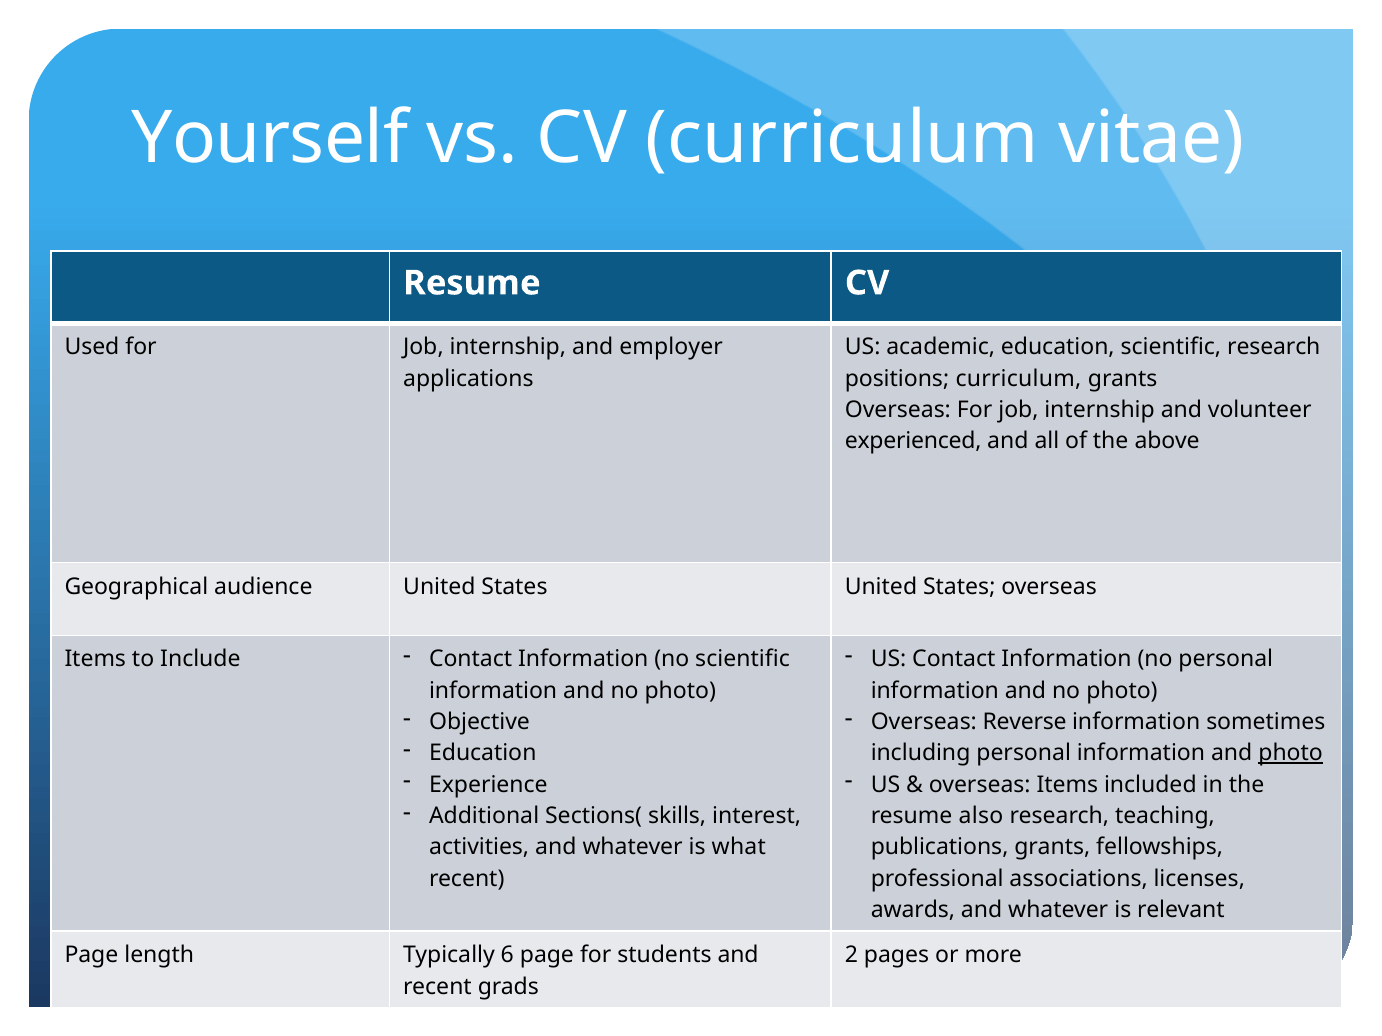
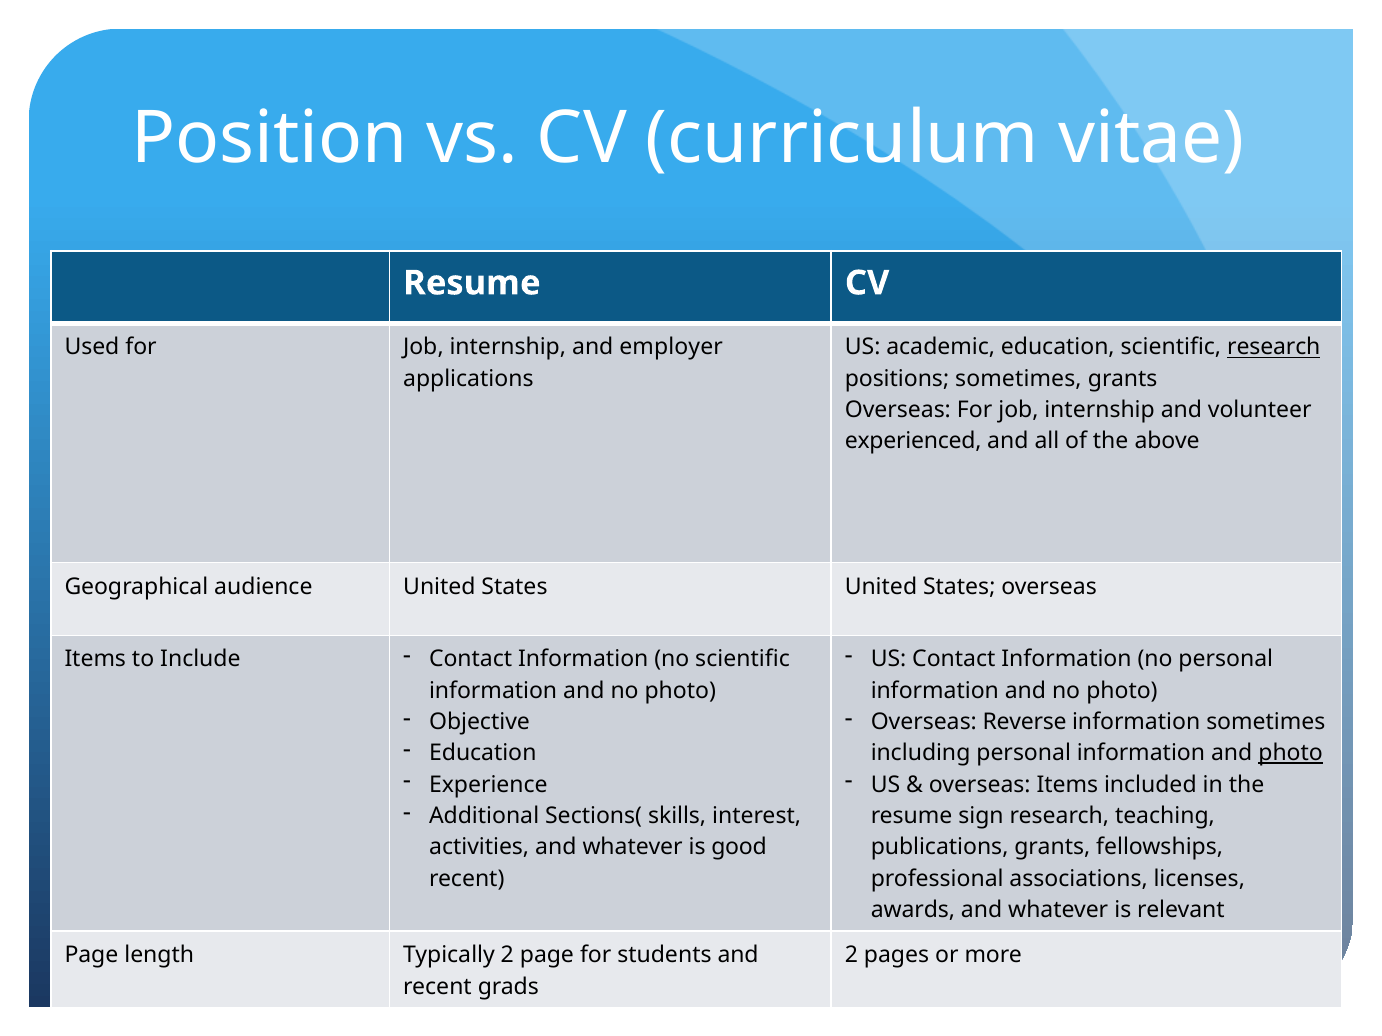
Yourself: Yourself -> Position (270, 138)
research underline: none -> present (1274, 348)
positions curriculum: curriculum -> sometimes (1018, 379)
also: also -> sign (981, 816)
what: what -> good (739, 848)
Typically 6: 6 -> 2 (507, 956)
